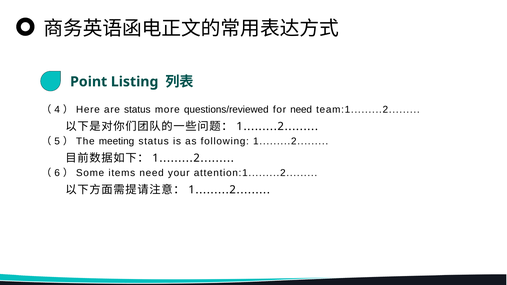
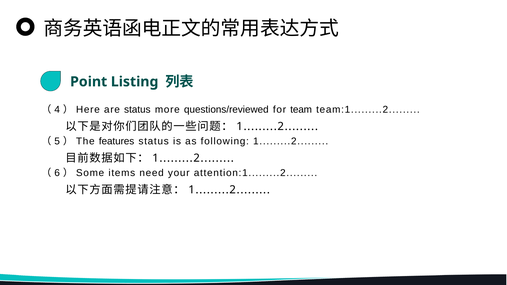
for need: need -> team (301, 110)
meeting: meeting -> features (117, 141)
